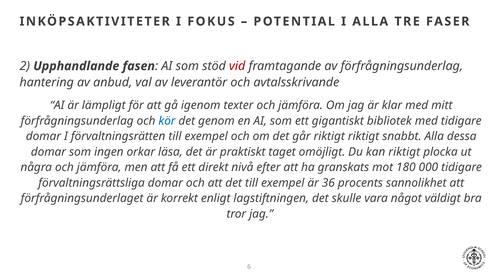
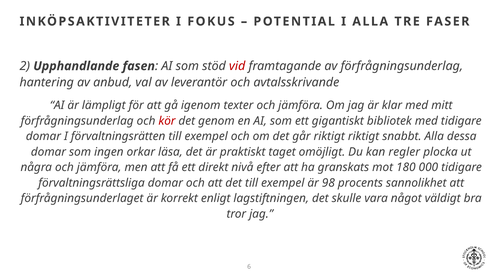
kör colour: blue -> red (167, 121)
kan riktigt: riktigt -> regler (404, 152)
36: 36 -> 98 (328, 183)
